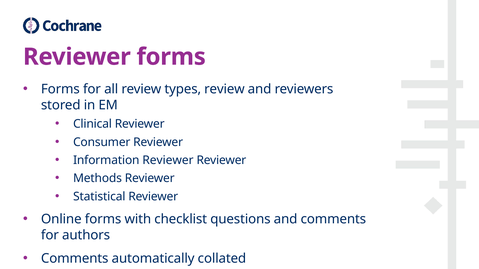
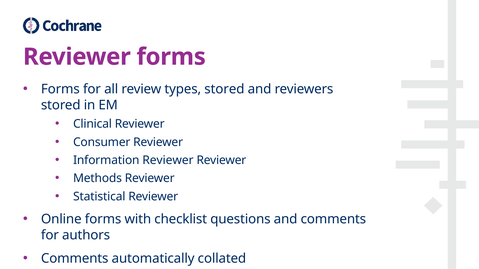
types review: review -> stored (224, 89)
